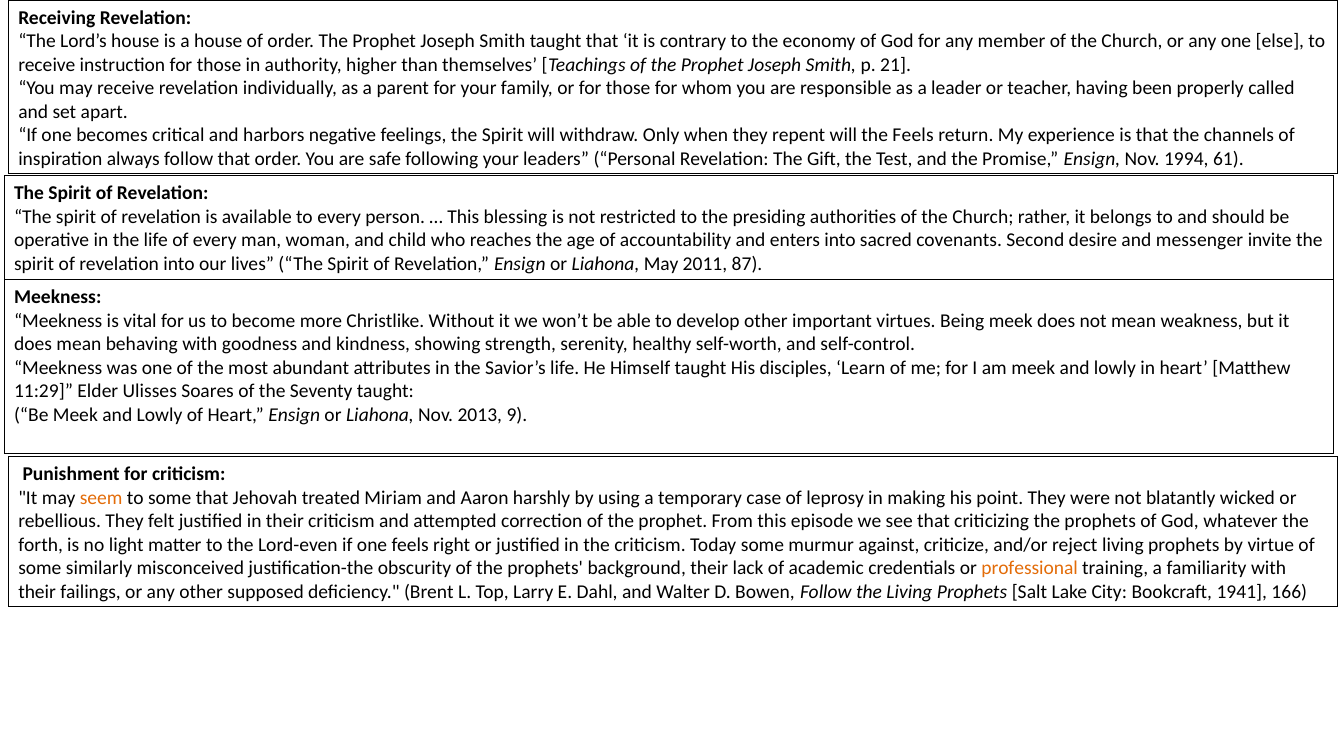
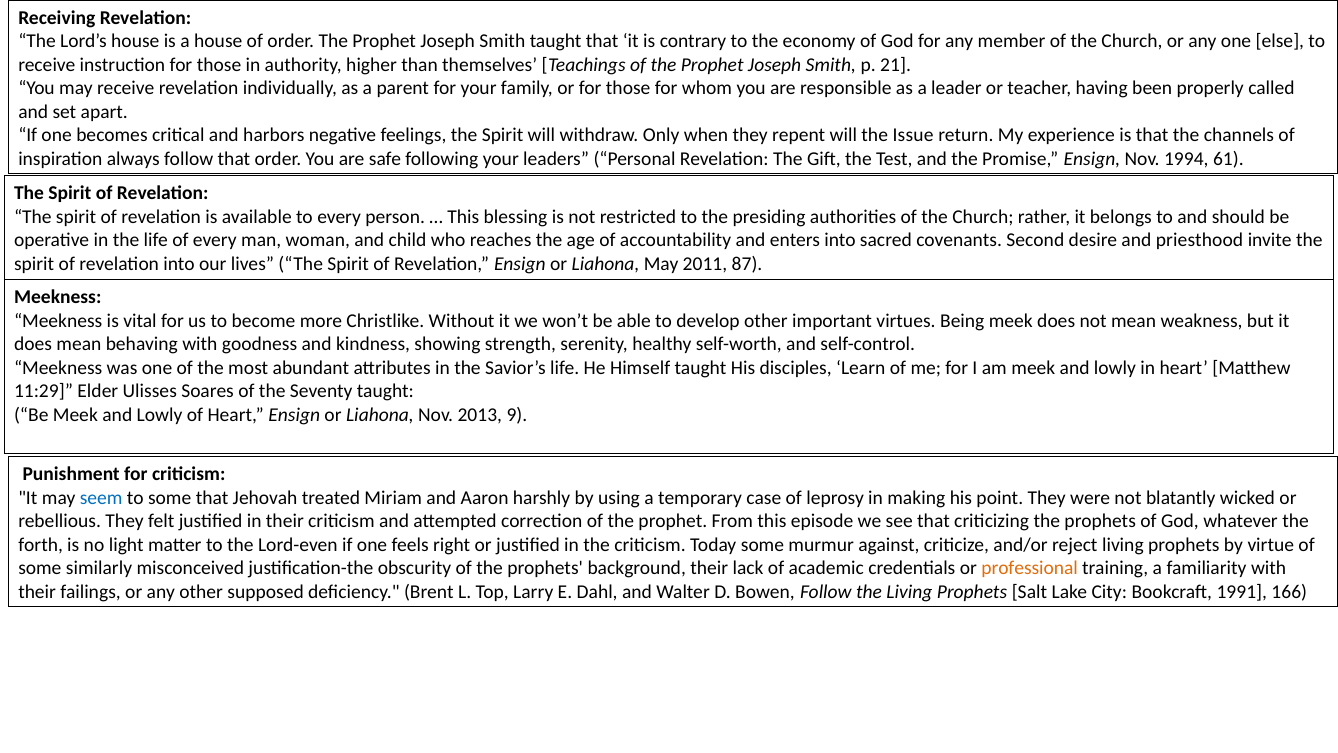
the Feels: Feels -> Issue (913, 135)
messenger: messenger -> priesthood (1200, 240)
seem colour: orange -> blue (101, 498)
1941: 1941 -> 1991 (1242, 591)
